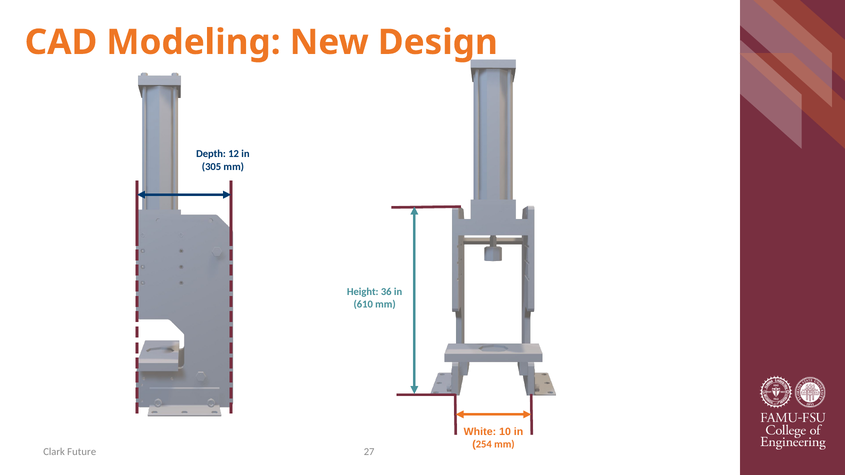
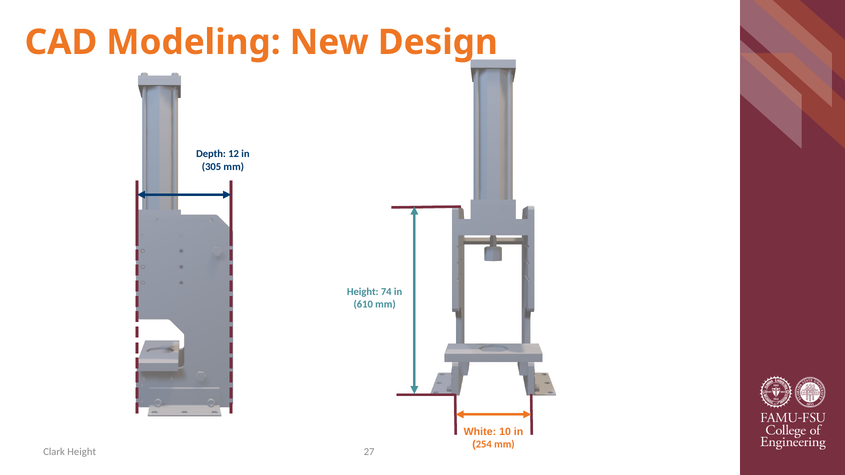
36: 36 -> 74 (386, 292)
Clark Future: Future -> Height (82, 452)
